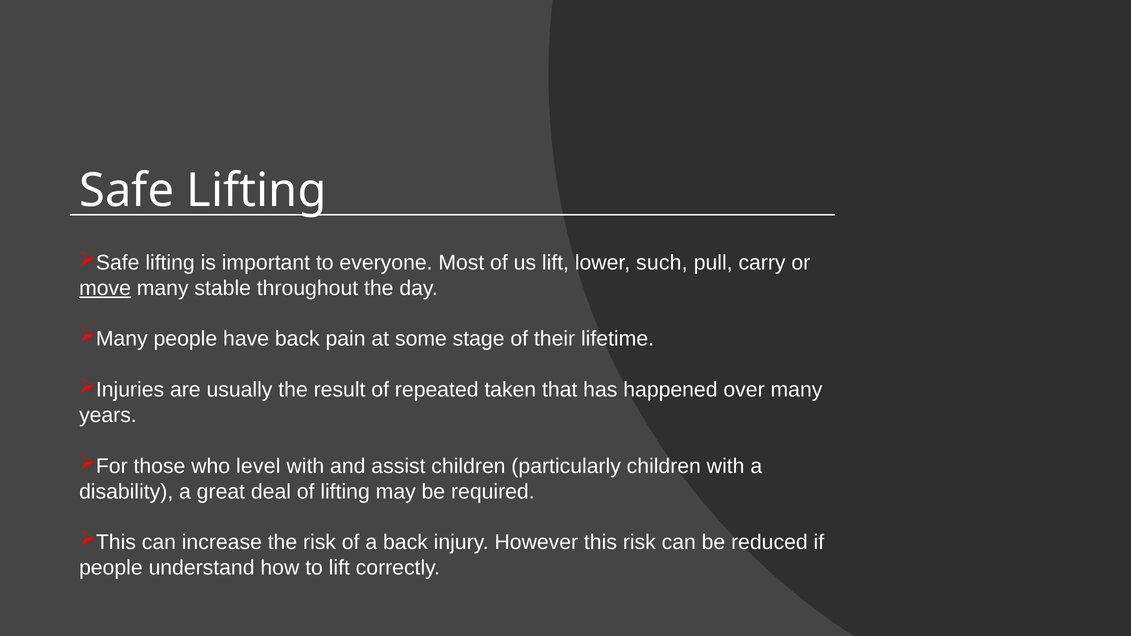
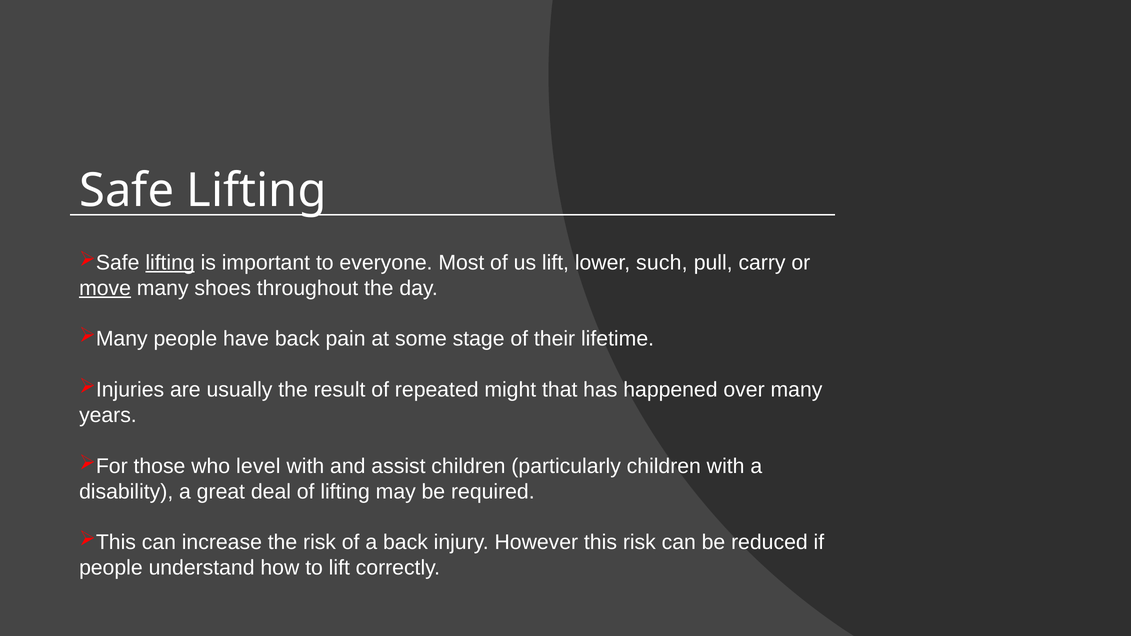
lifting underline: none -> present (170, 263)
stable: stable -> shoes (223, 288)
taken: taken -> might (510, 390)
